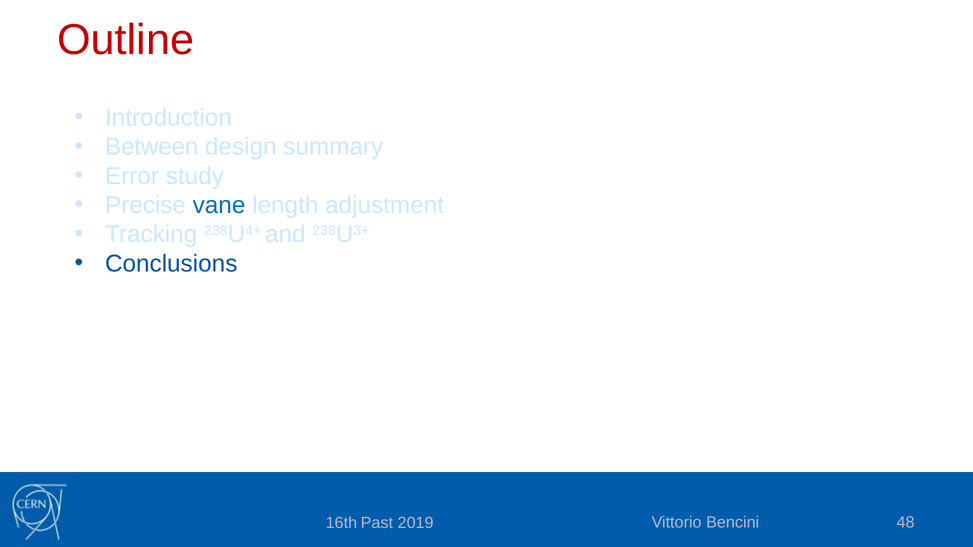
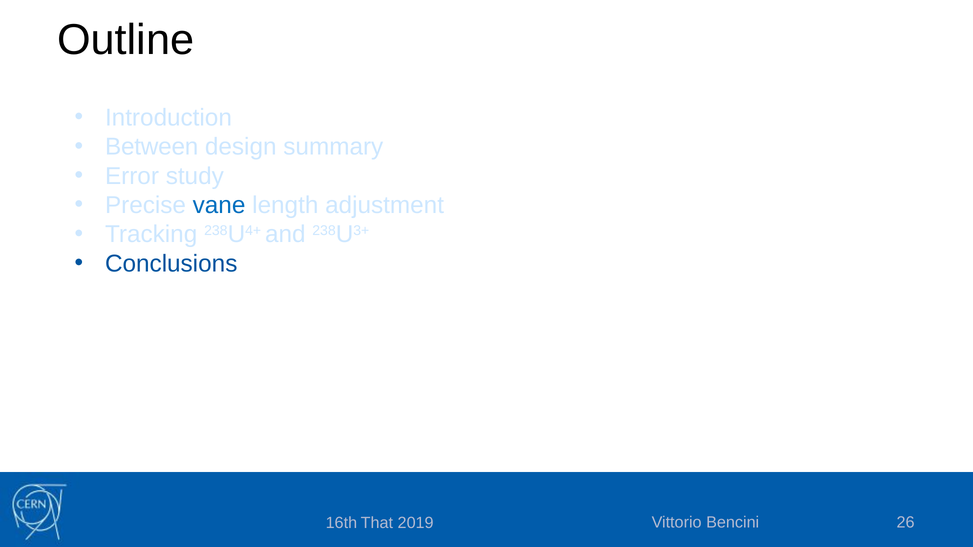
Outline colour: red -> black (126, 40)
48: 48 -> 26 (906, 523)
Past: Past -> That (377, 523)
